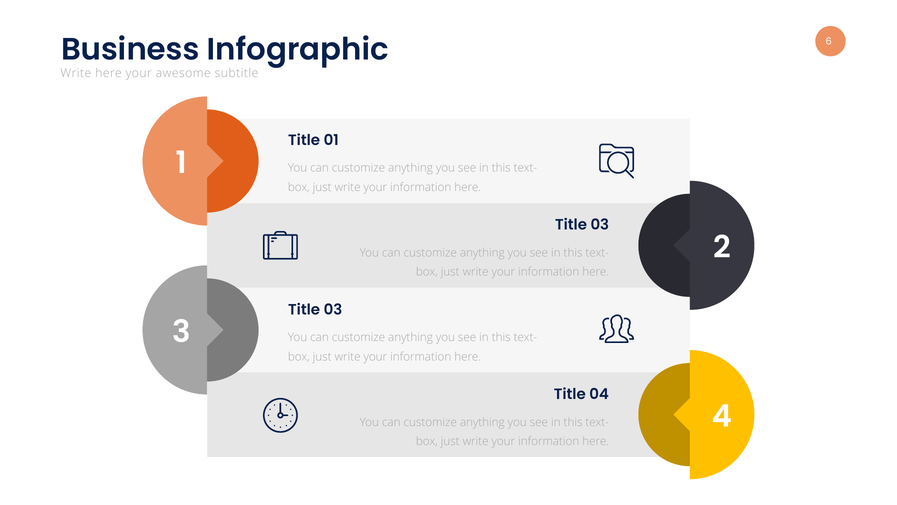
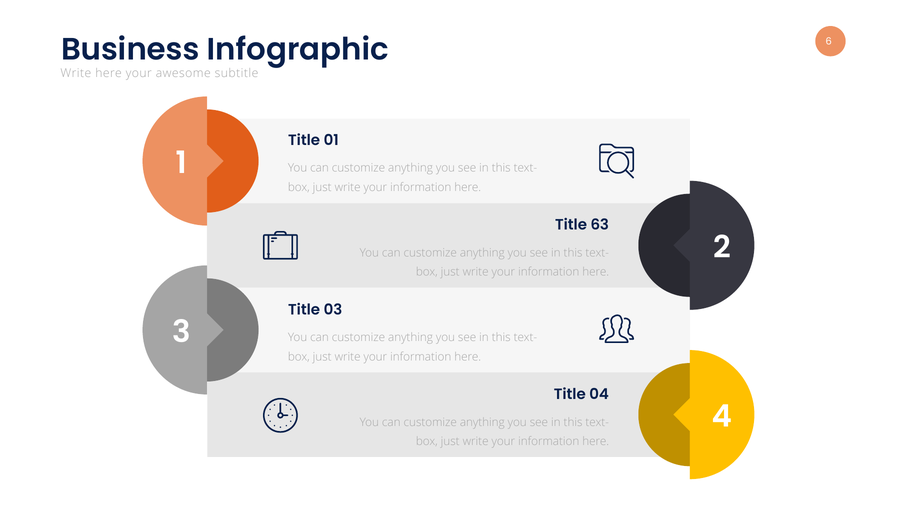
03: 03 -> 63 (600, 225)
